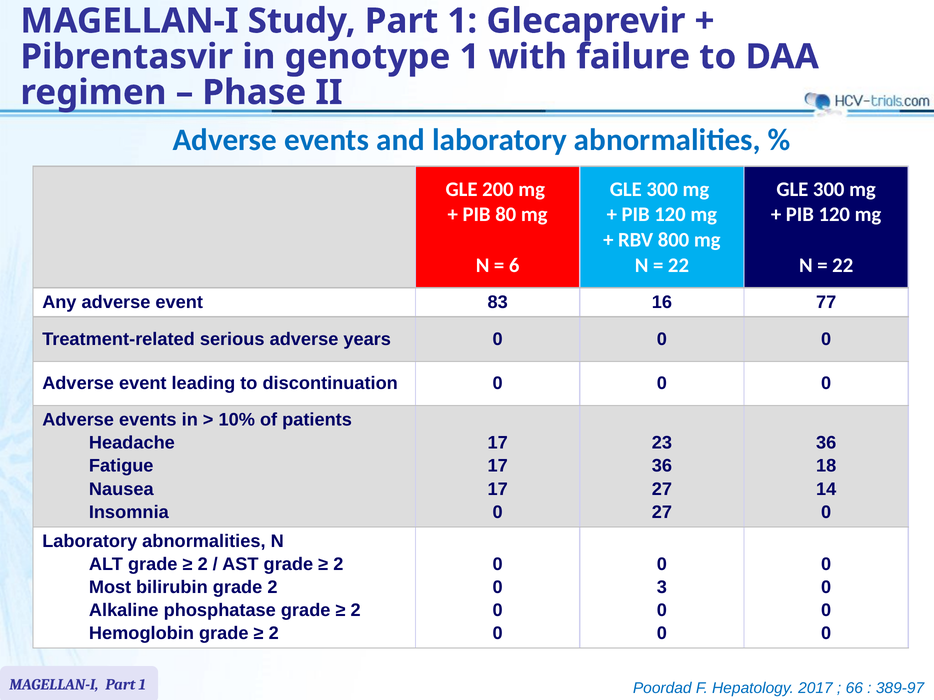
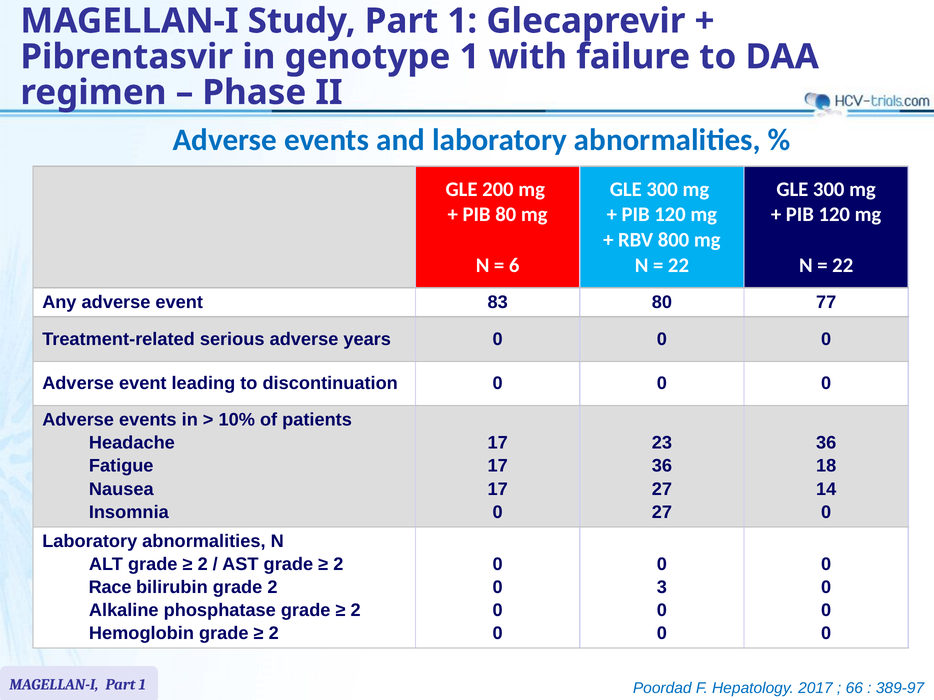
83 16: 16 -> 80 (662, 302)
Most: Most -> Race (110, 588)
